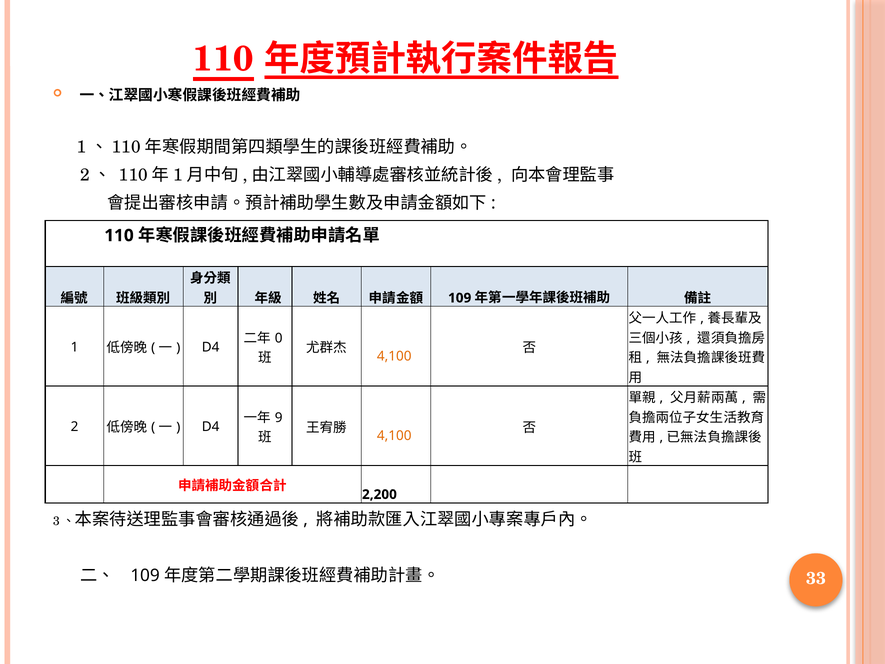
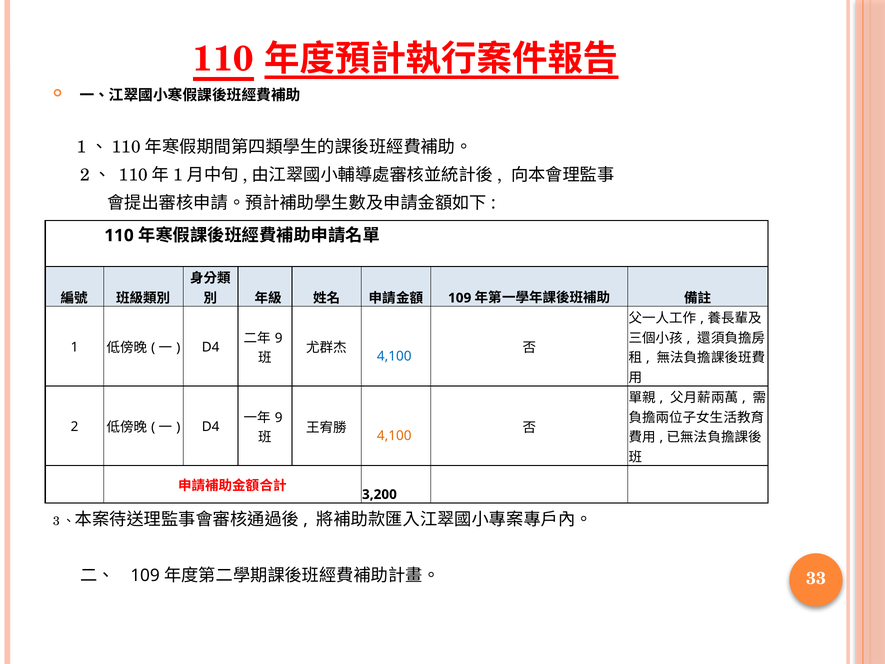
0: 0 -> 9 (279, 338)
4,100 colour: orange -> blue (394, 356)
2,200: 2,200 -> 3,200 (379, 494)
